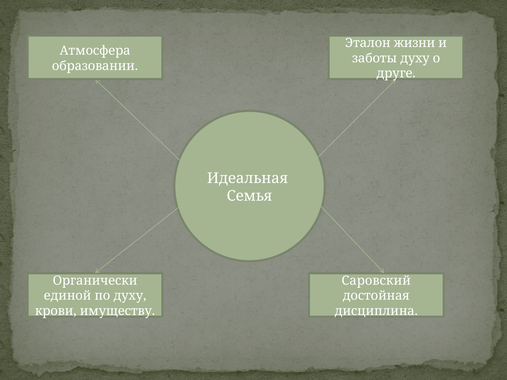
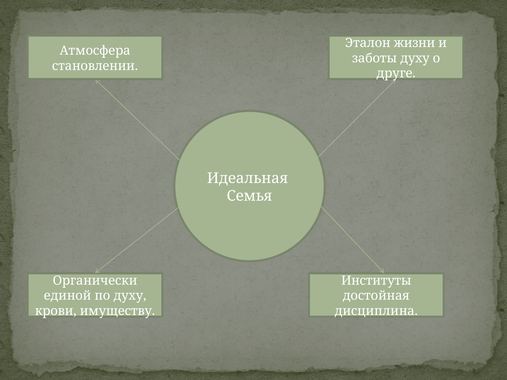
образовании: образовании -> становлении (95, 66)
Саровский: Саровский -> Институты (376, 281)
